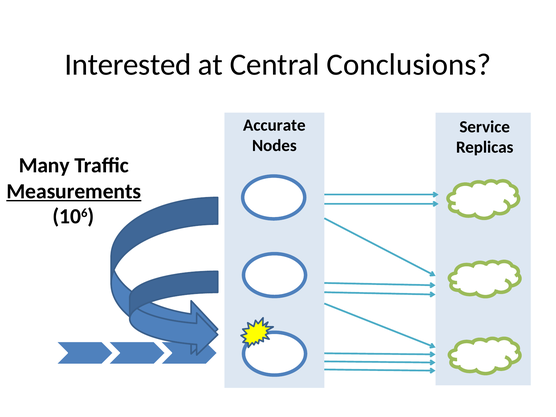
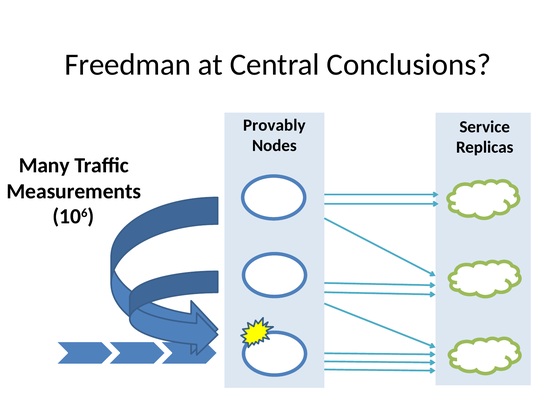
Interested: Interested -> Freedman (128, 65)
Accurate: Accurate -> Provably (274, 125)
Measurements underline: present -> none (74, 191)
